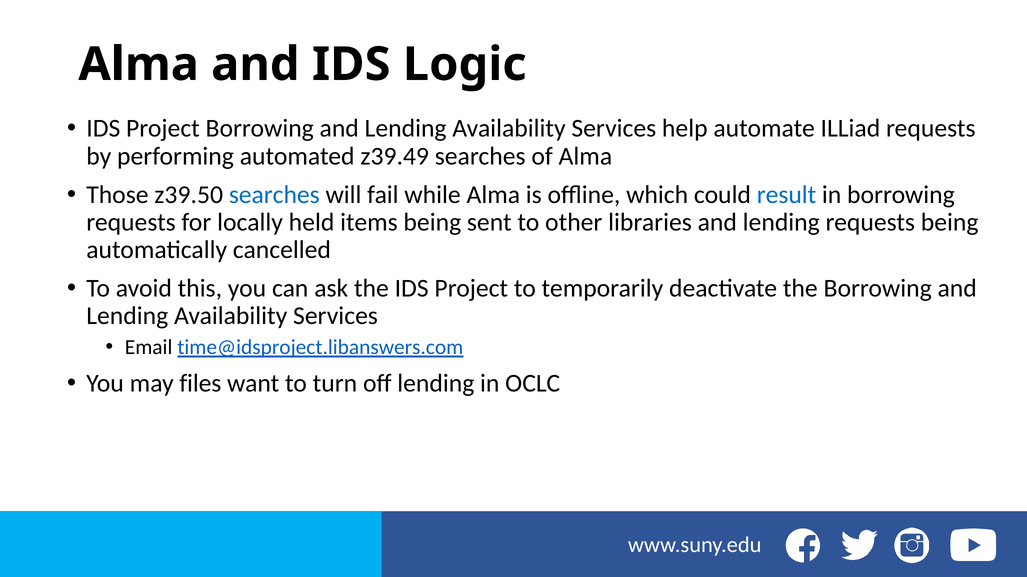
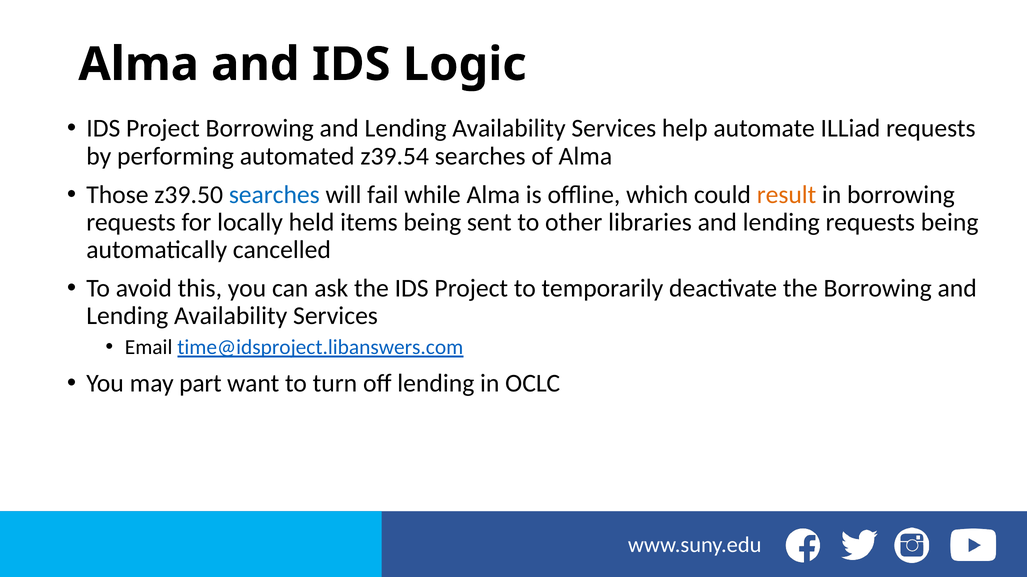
z39.49: z39.49 -> z39.54 (395, 156)
result colour: blue -> orange (787, 195)
files: files -> part (200, 384)
